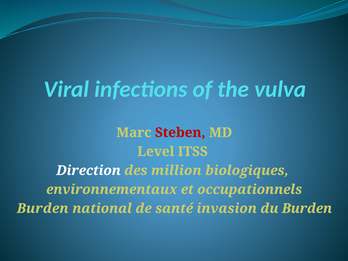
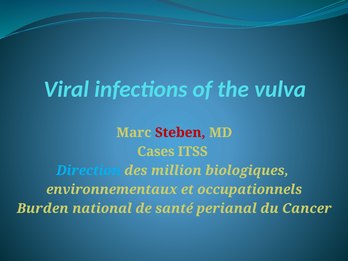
Level: Level -> Cases (156, 152)
Direction colour: white -> light blue (89, 171)
invasion: invasion -> perianal (227, 208)
du Burden: Burden -> Cancer (307, 208)
